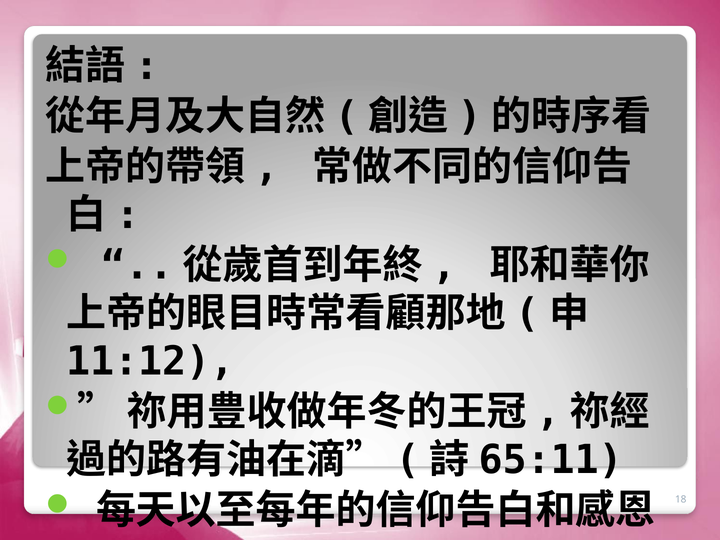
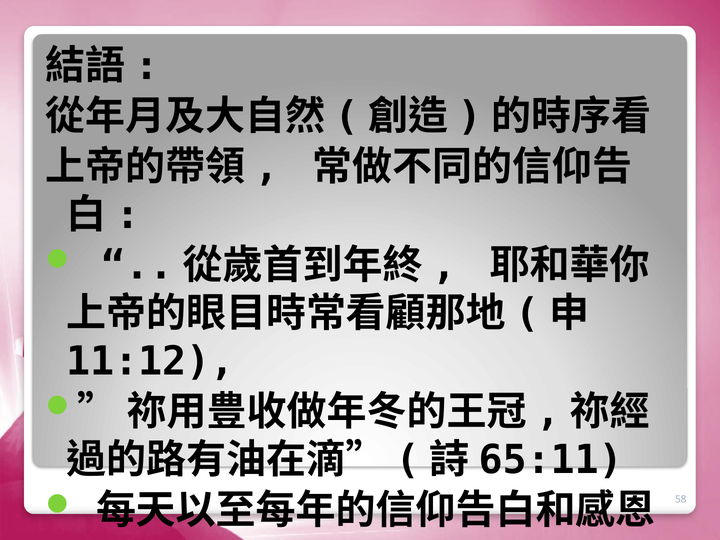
18: 18 -> 58 (681, 500)
